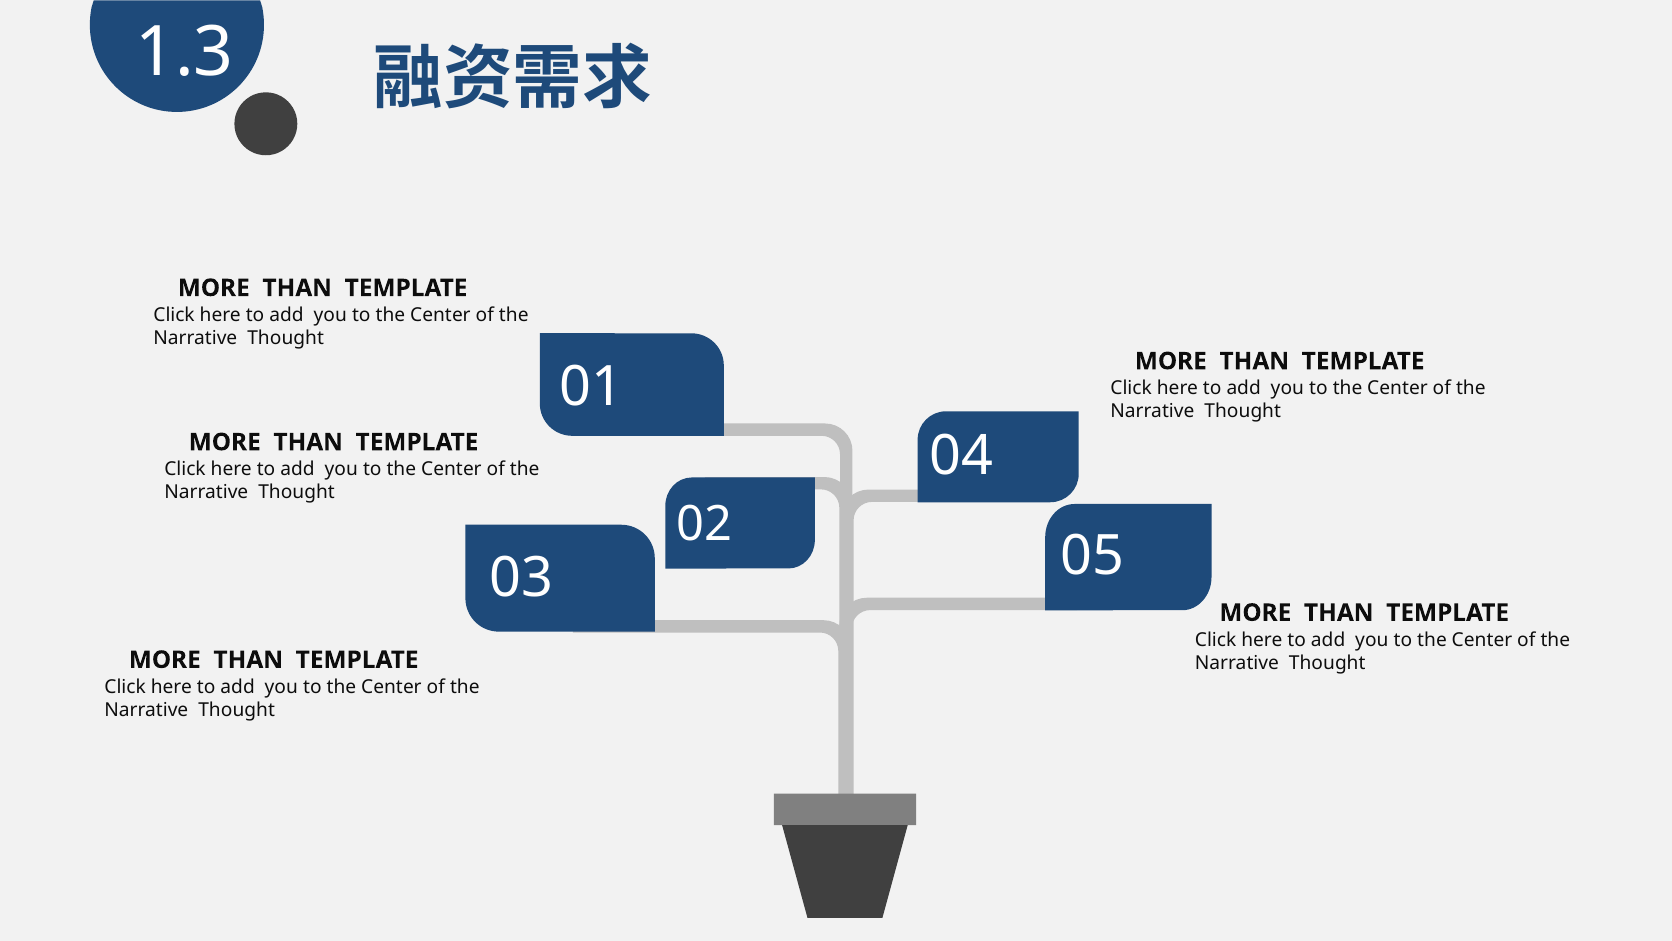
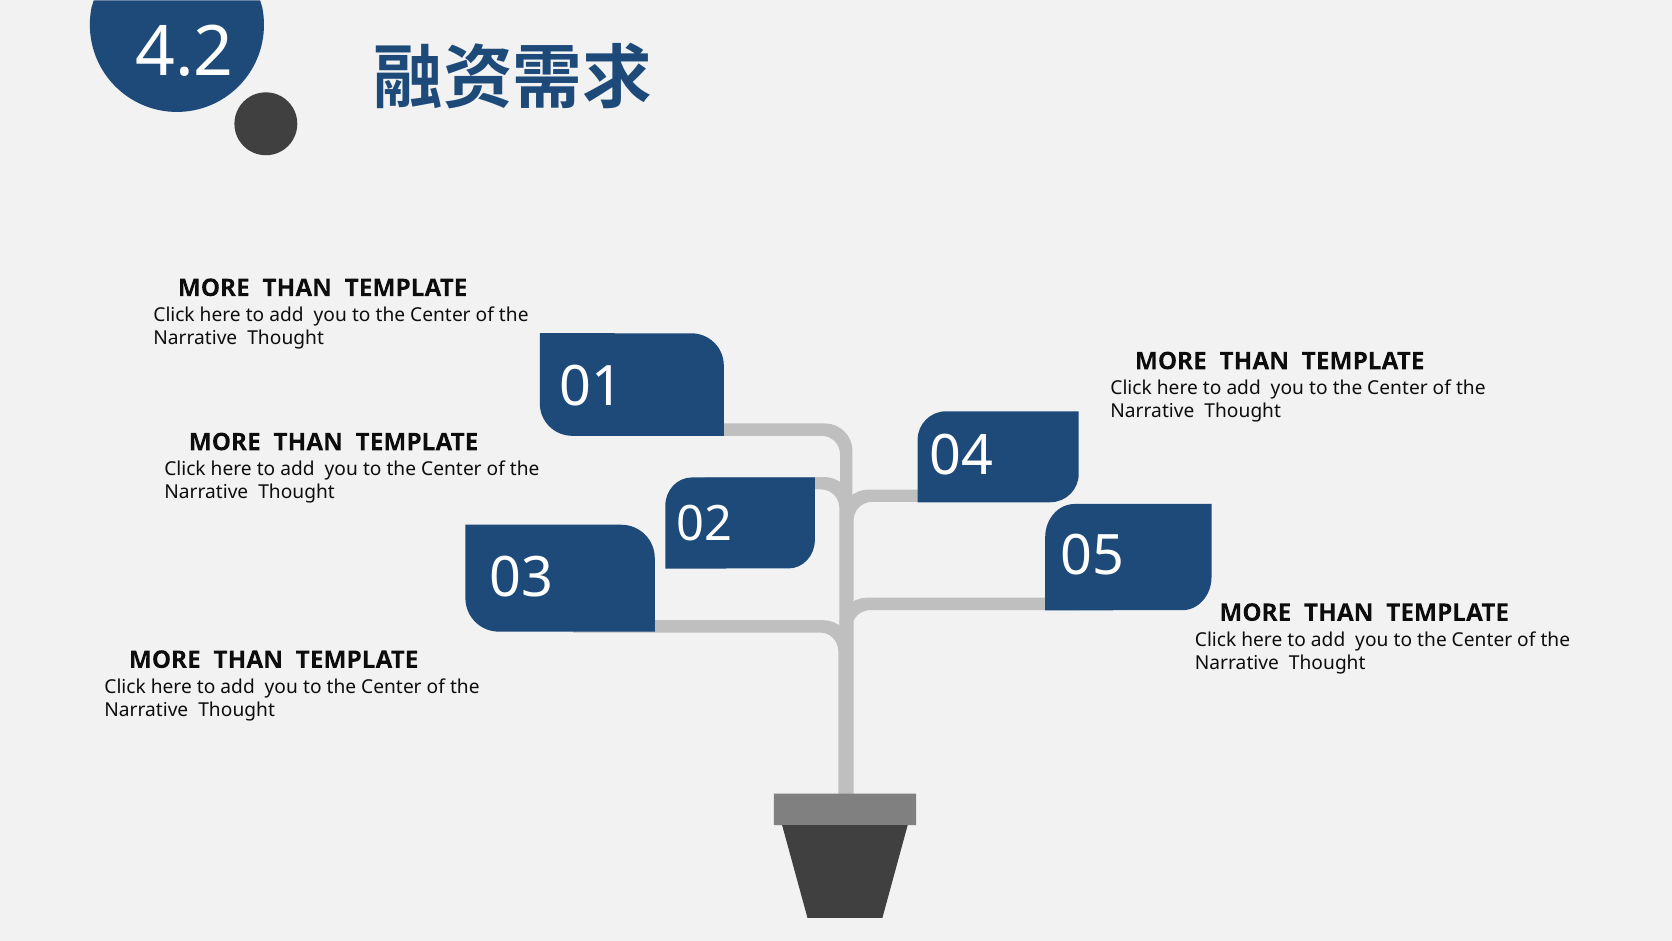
1.3: 1.3 -> 4.2 (184, 52)
